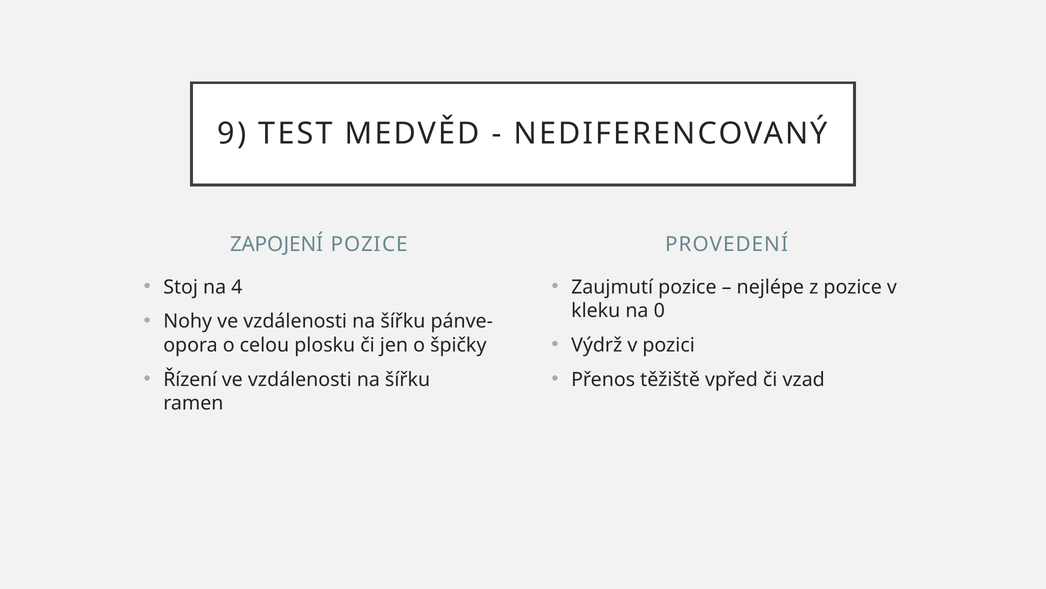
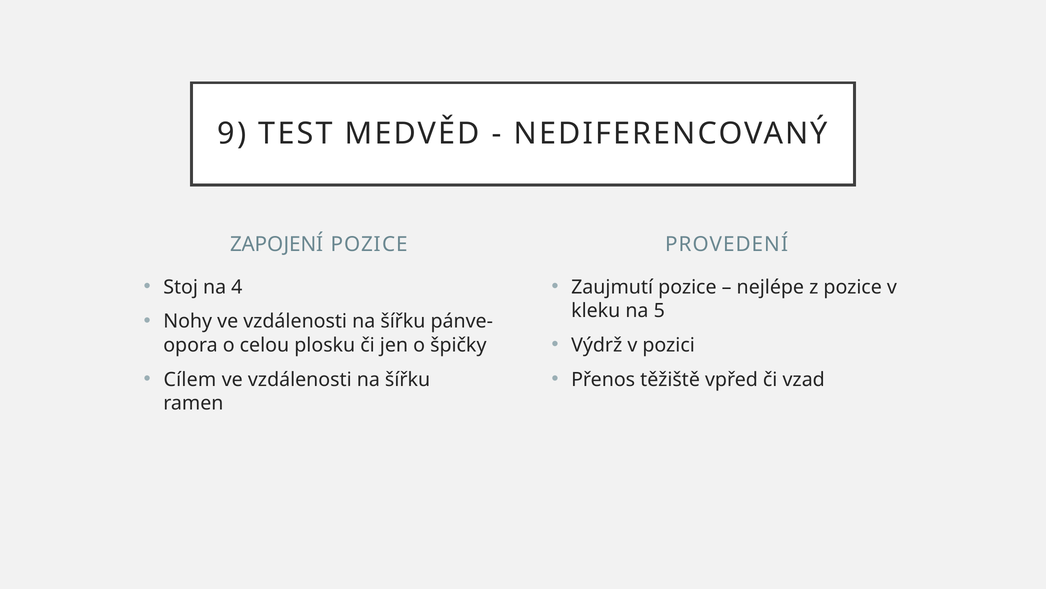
0: 0 -> 5 (659, 310)
Řízení: Řízení -> Cílem (190, 379)
